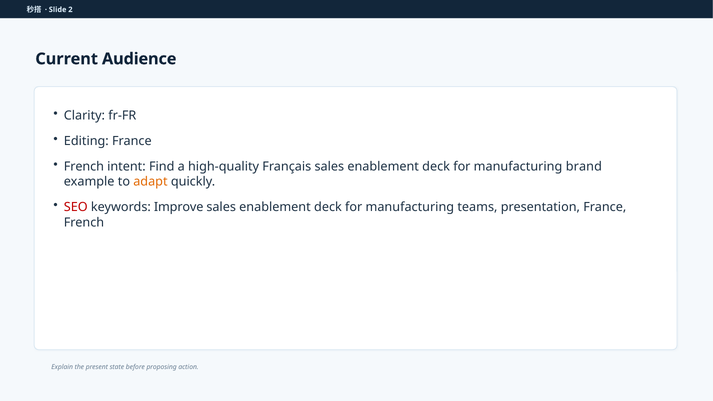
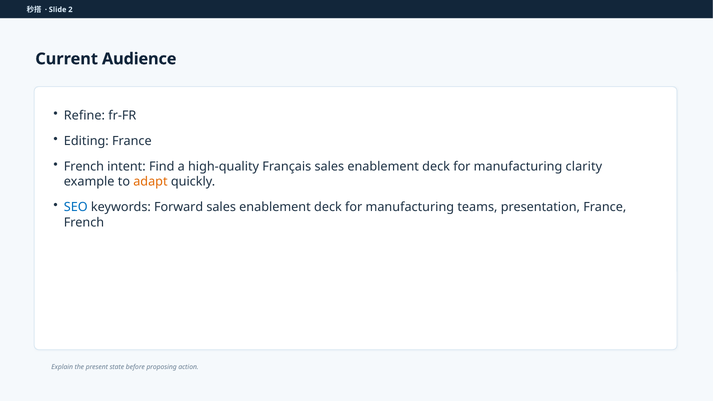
Clarity: Clarity -> Refine (84, 115)
brand: brand -> clarity (584, 167)
SEO colour: red -> blue (76, 207)
Improve: Improve -> Forward (179, 207)
